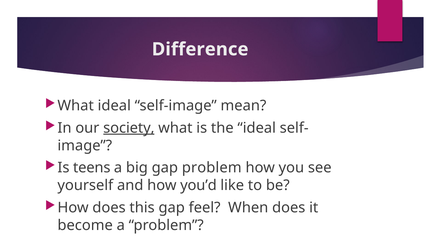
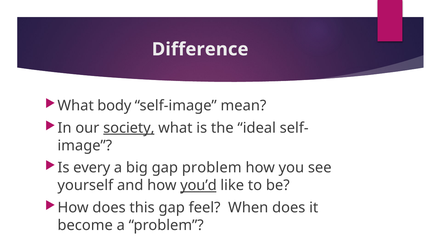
What ideal: ideal -> body (114, 106)
teens: teens -> every (92, 168)
you’d underline: none -> present (198, 186)
